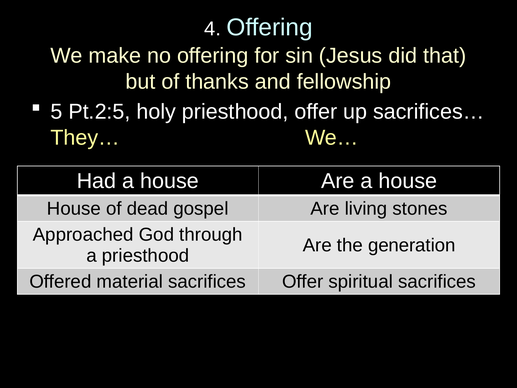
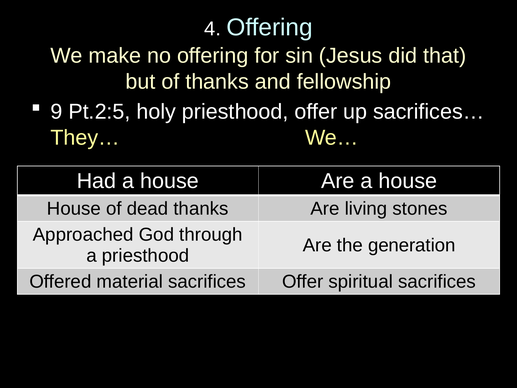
5: 5 -> 9 (56, 112)
dead gospel: gospel -> thanks (201, 209)
